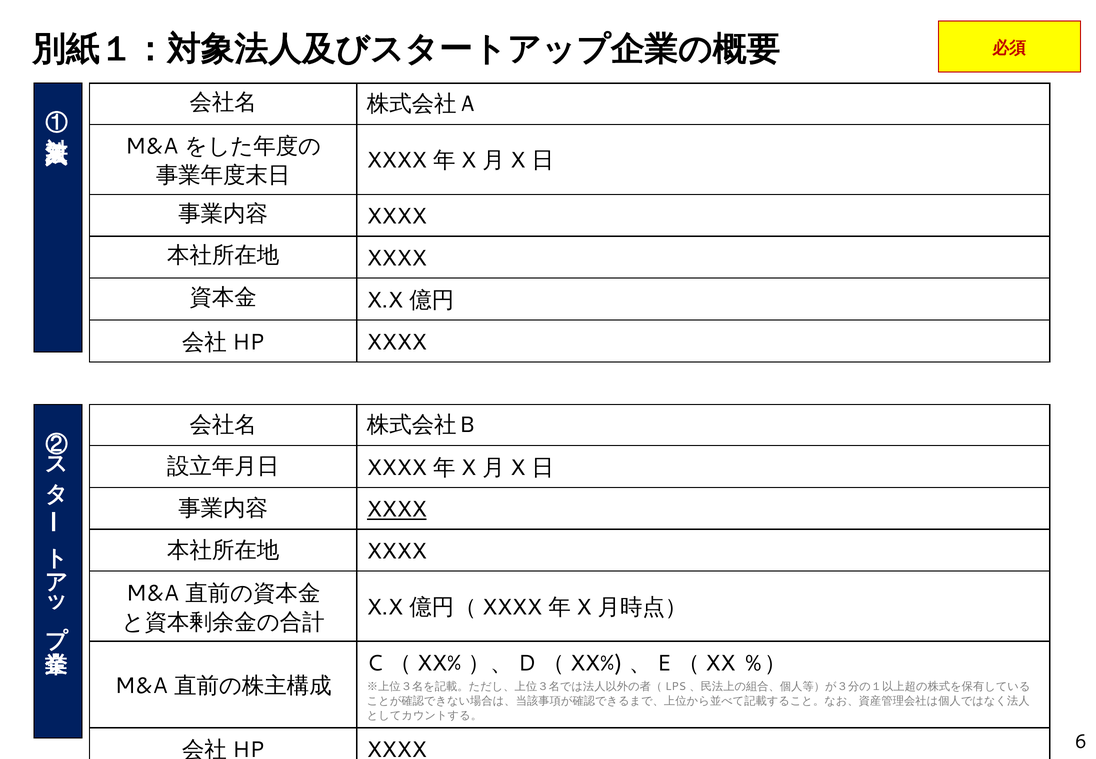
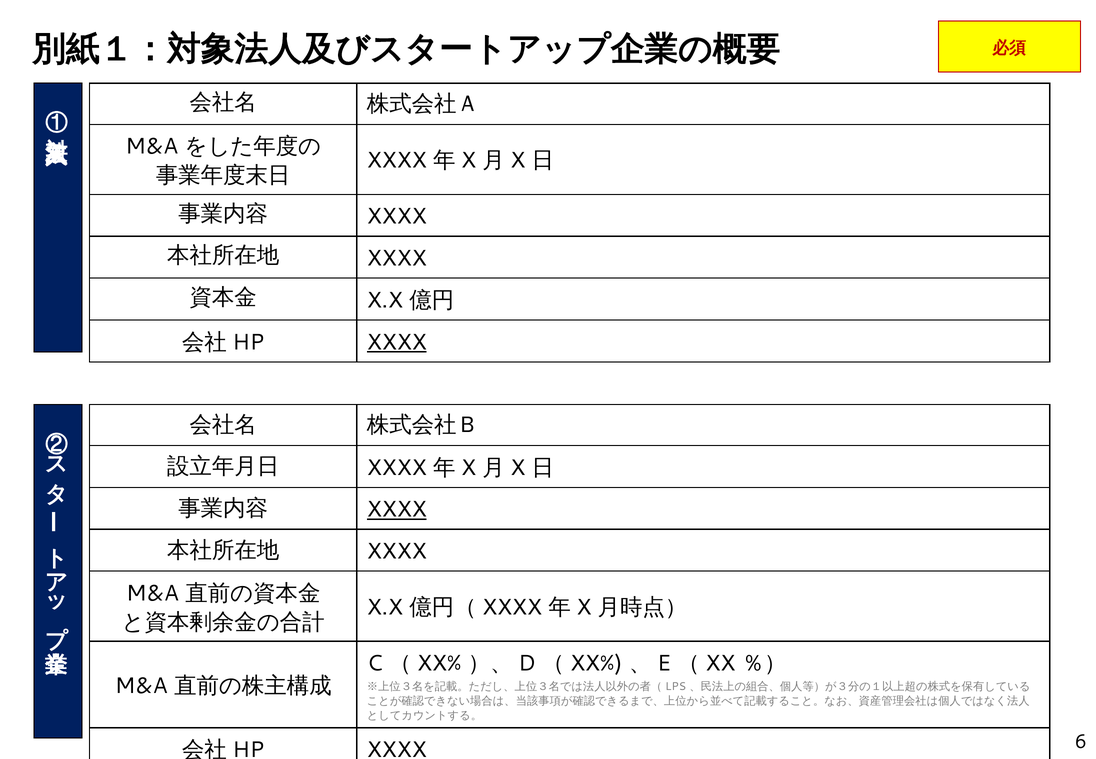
XXXX underline: none -> present (397, 342)
